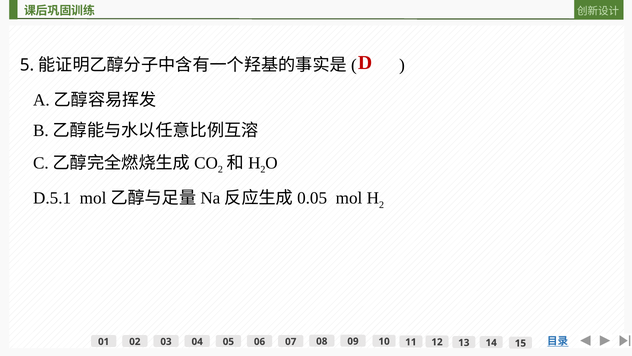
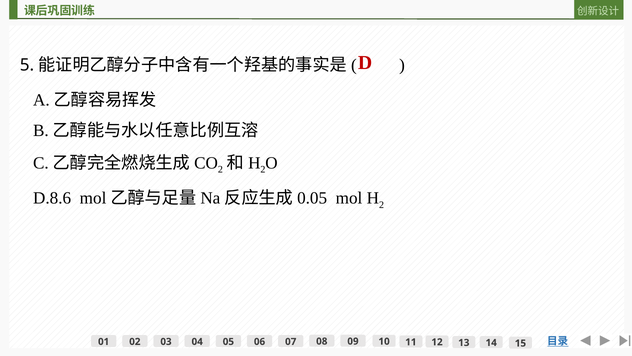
D.5.1: D.5.1 -> D.8.6 (52, 198)
